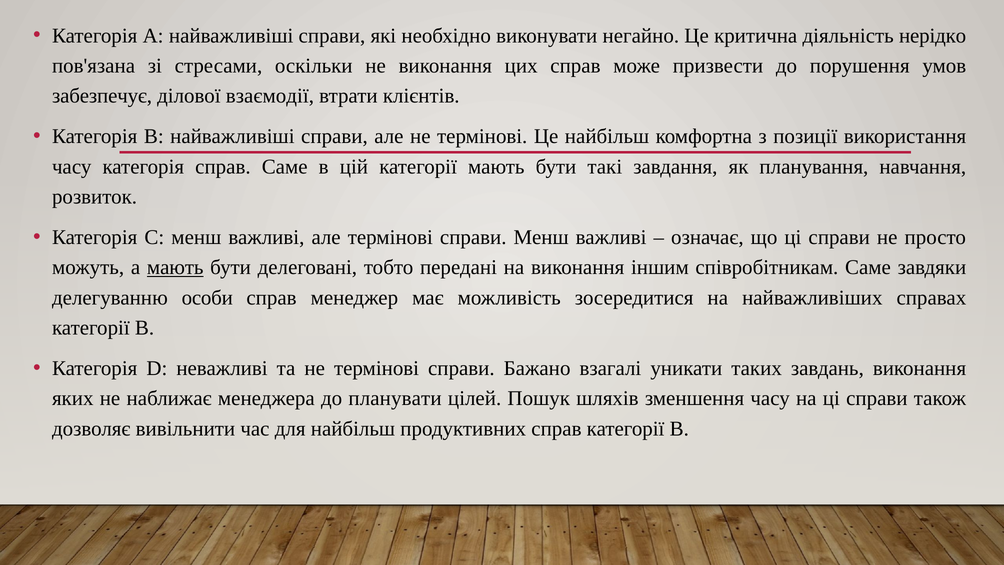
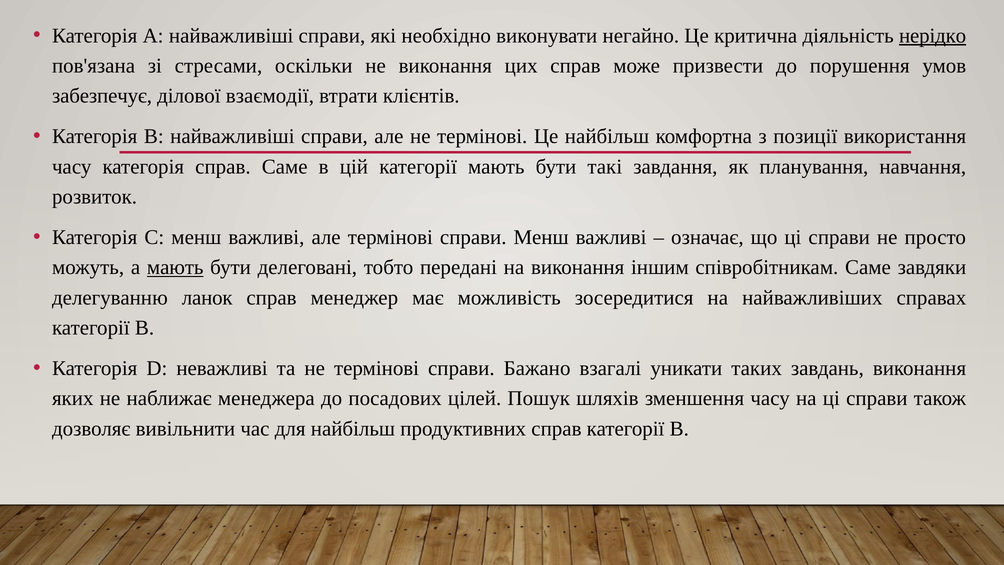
нерідко underline: none -> present (933, 36)
особи: особи -> ланок (207, 298)
планувати: планувати -> посадових (395, 398)
